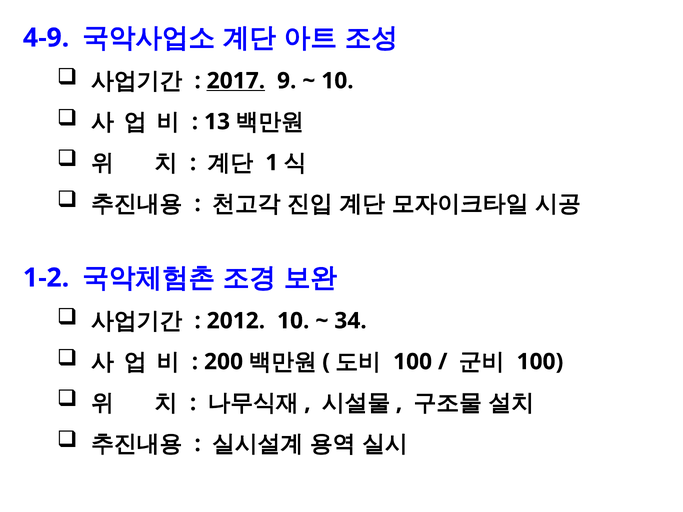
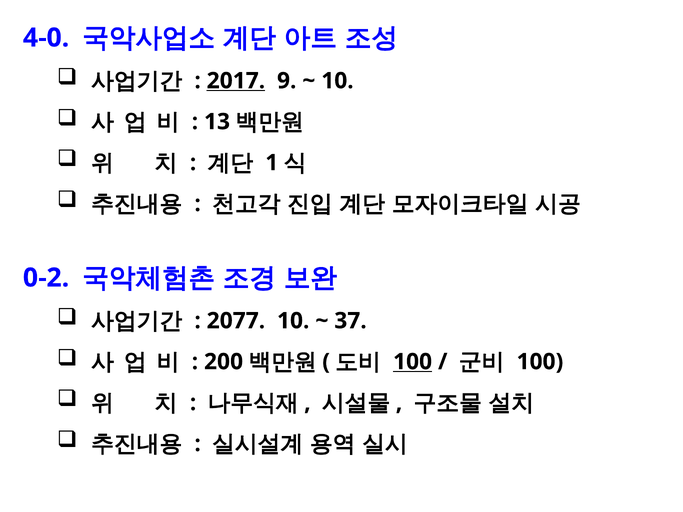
4-9: 4-9 -> 4-0 (46, 38)
1-2: 1-2 -> 0-2 (46, 278)
2012: 2012 -> 2077 (236, 321)
34: 34 -> 37 (350, 321)
100 underline: none -> present (413, 362)
